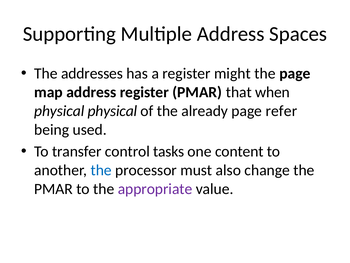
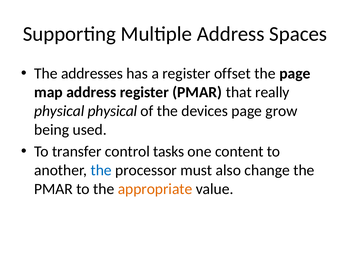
might: might -> offset (232, 73)
when: when -> really (272, 92)
already: already -> devices (205, 111)
refer: refer -> grow (281, 111)
appropriate colour: purple -> orange (155, 189)
